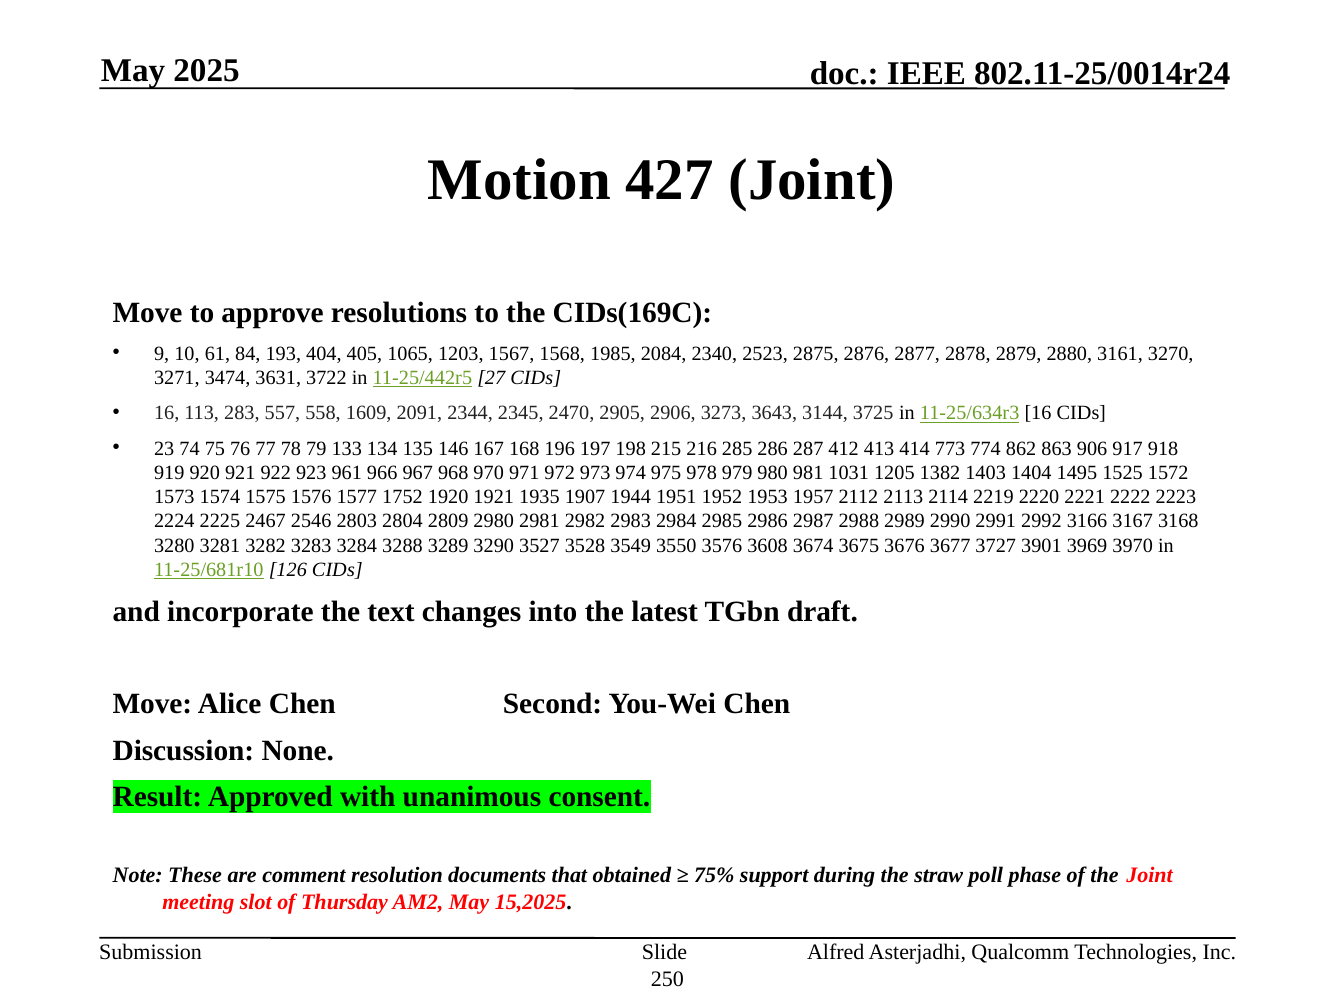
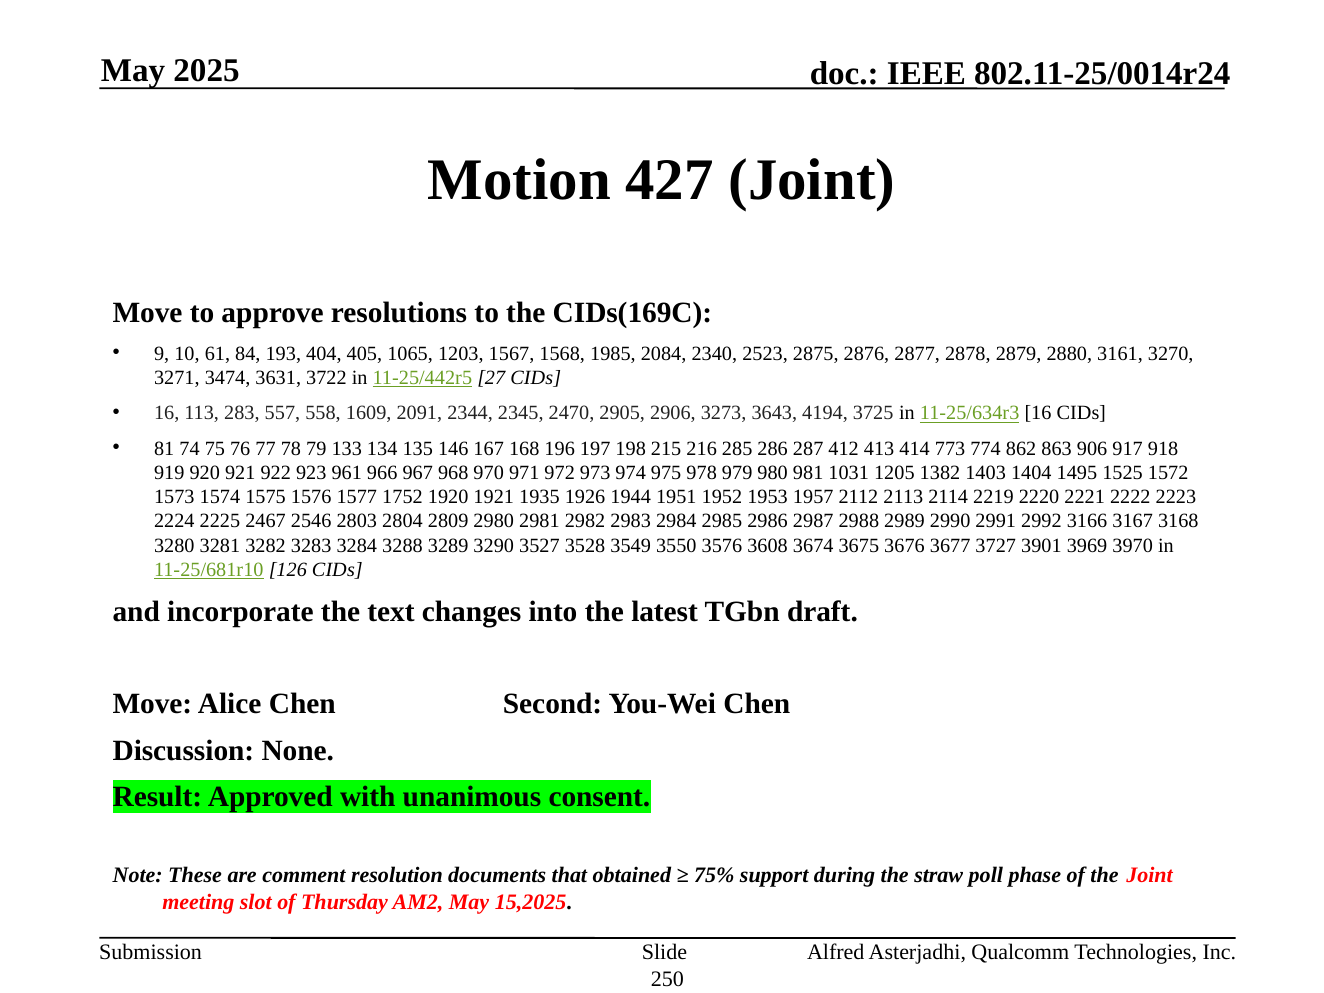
3144: 3144 -> 4194 (825, 413)
23: 23 -> 81 (164, 448)
1907: 1907 -> 1926 (585, 497)
